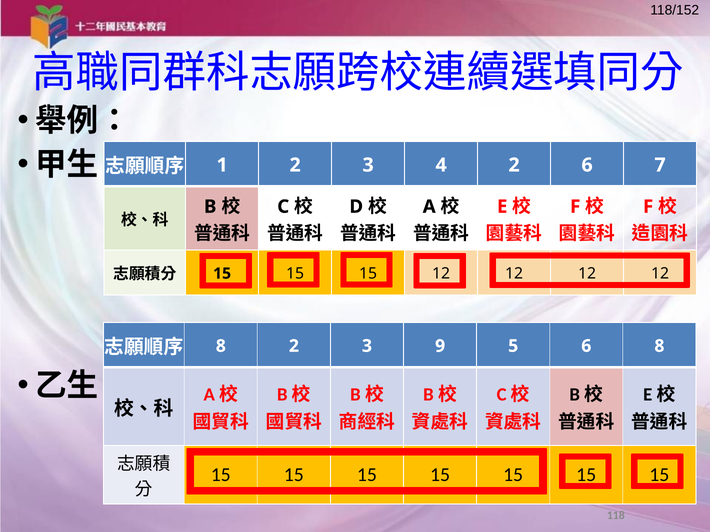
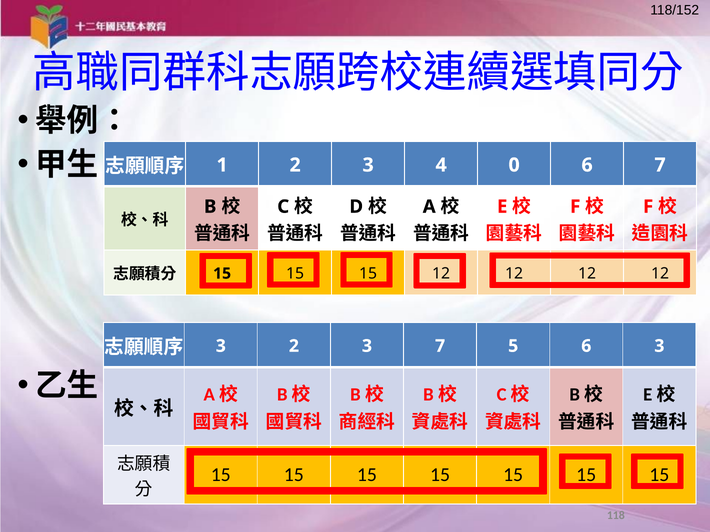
4 2: 2 -> 0 (514, 165)
8: 8 -> 3 (221, 346)
3 9: 9 -> 7 (440, 346)
6 8: 8 -> 3 (659, 346)
